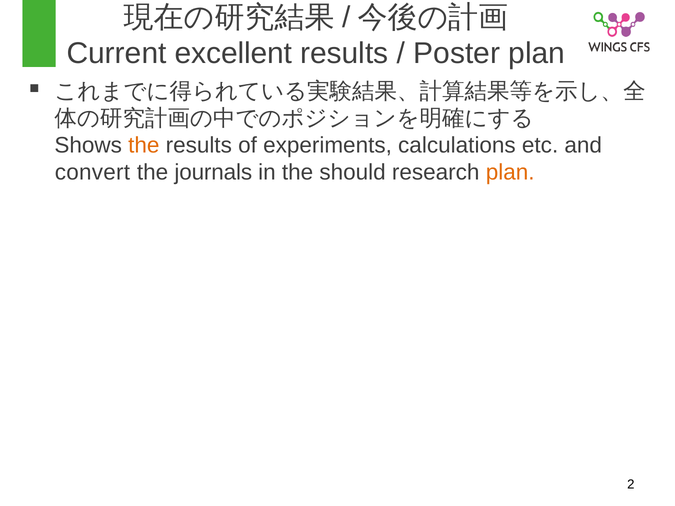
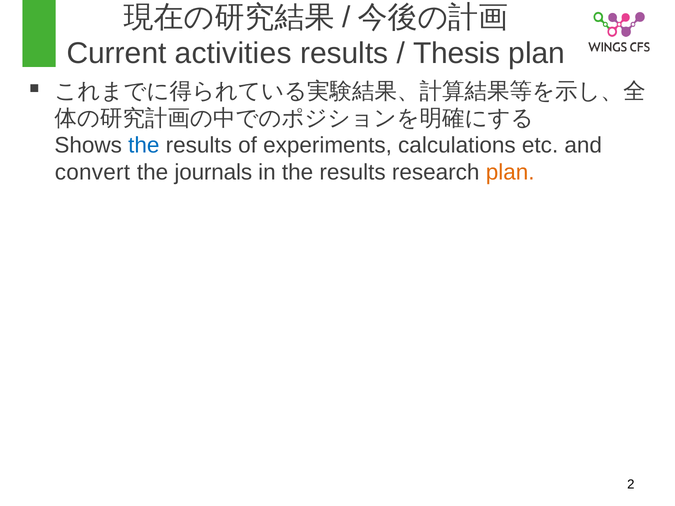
excellent: excellent -> activities (233, 54)
Poster: Poster -> Thesis (457, 54)
the colour: orange -> blue (144, 146)
in the should: should -> results (353, 173)
